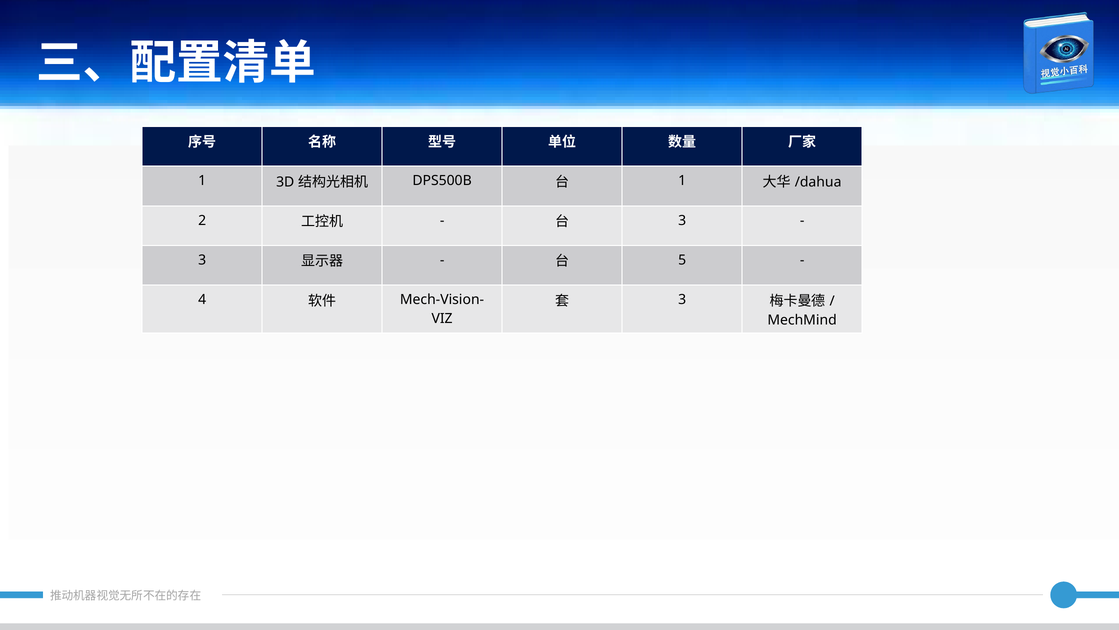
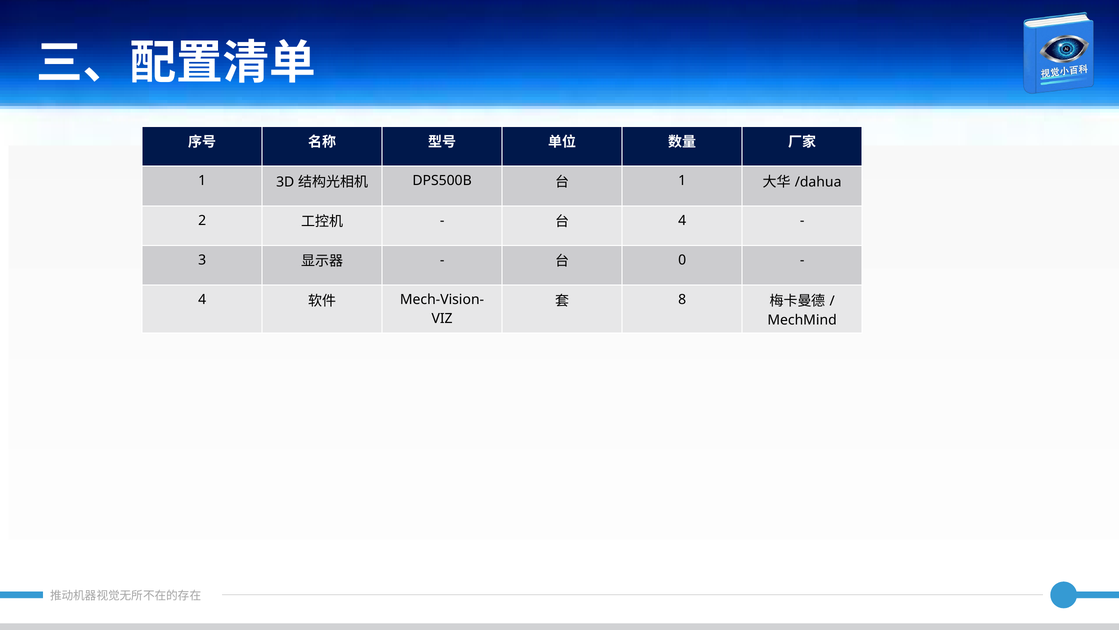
3: 3 -> 4 (682, 220)
5: 5 -> 0 (682, 260)
3: 3 -> 8 (682, 300)
